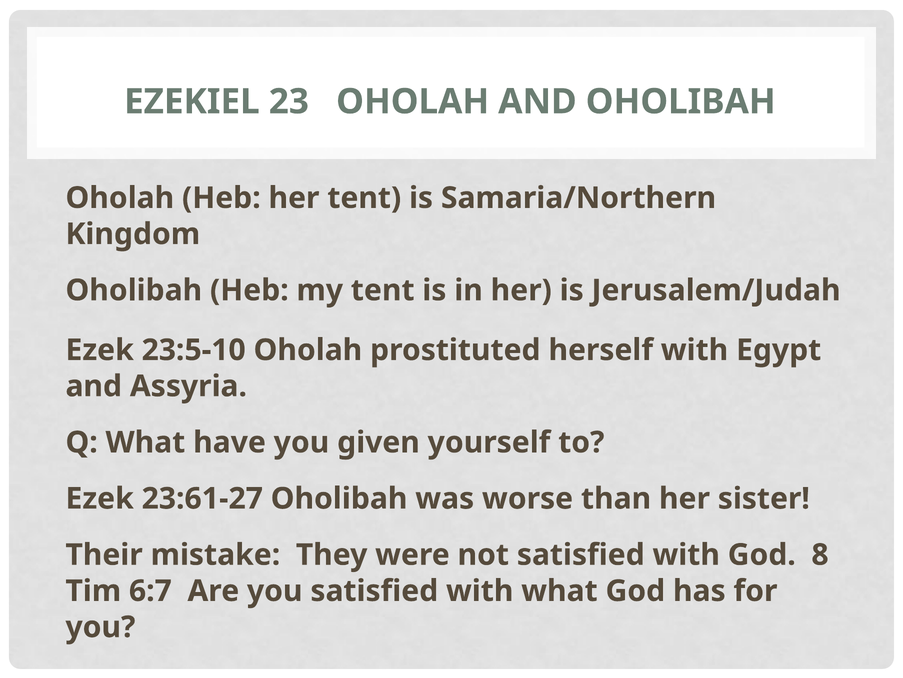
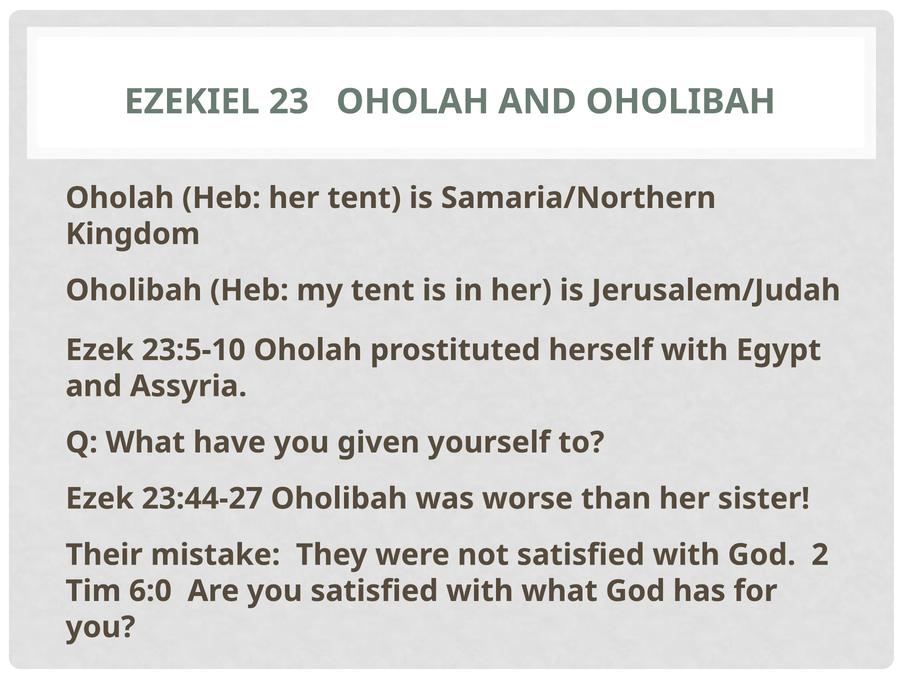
23:61-27: 23:61-27 -> 23:44-27 (202, 498)
8: 8 -> 2 (820, 554)
6:7: 6:7 -> 6:0 (150, 590)
